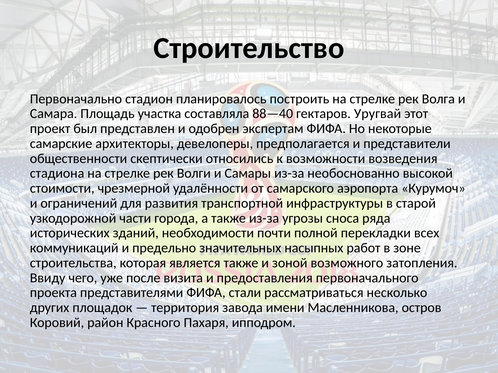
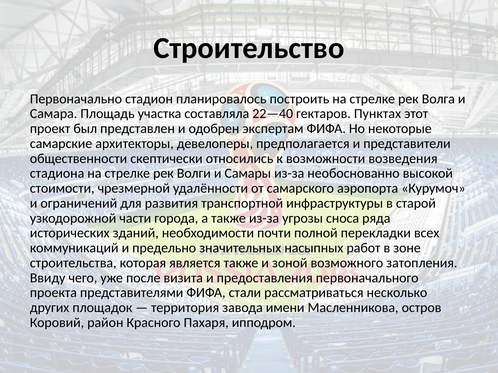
88—40: 88—40 -> 22—40 (273, 114)
Уругвай: Уругвай -> Пунктах (378, 114)
